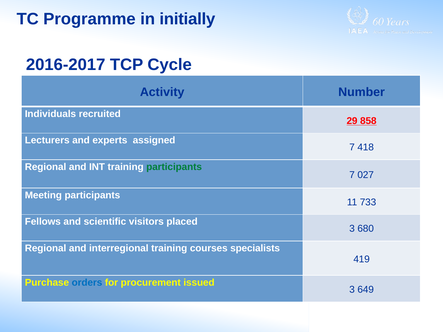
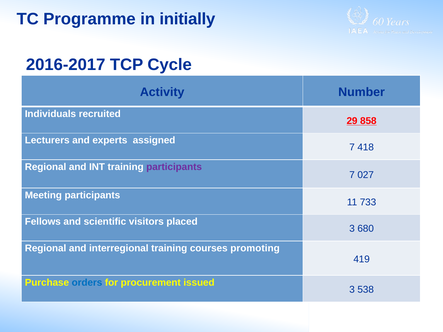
participants colour: green -> purple (174, 167)
specialists: specialists -> promoting (255, 248)
649: 649 -> 538 (366, 290)
